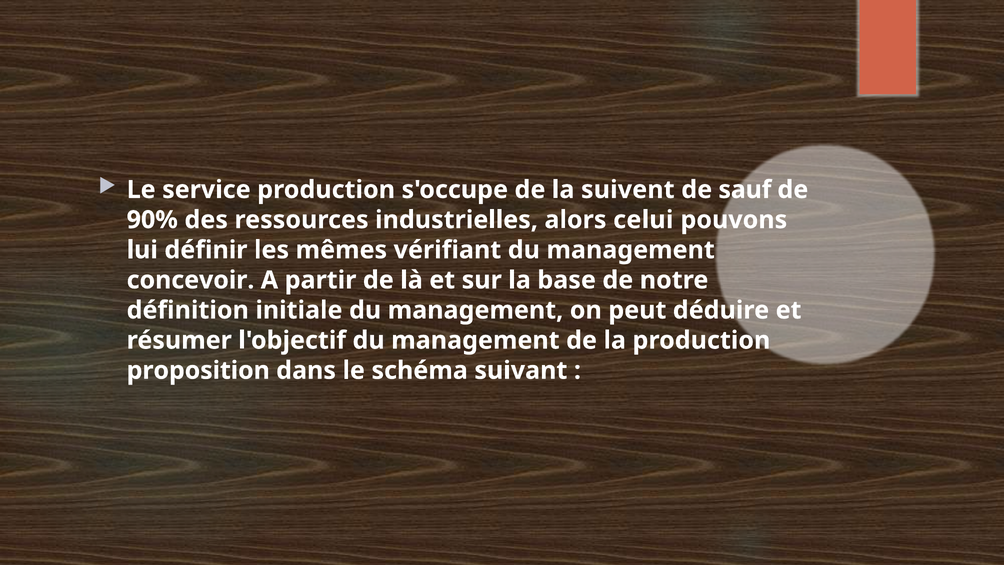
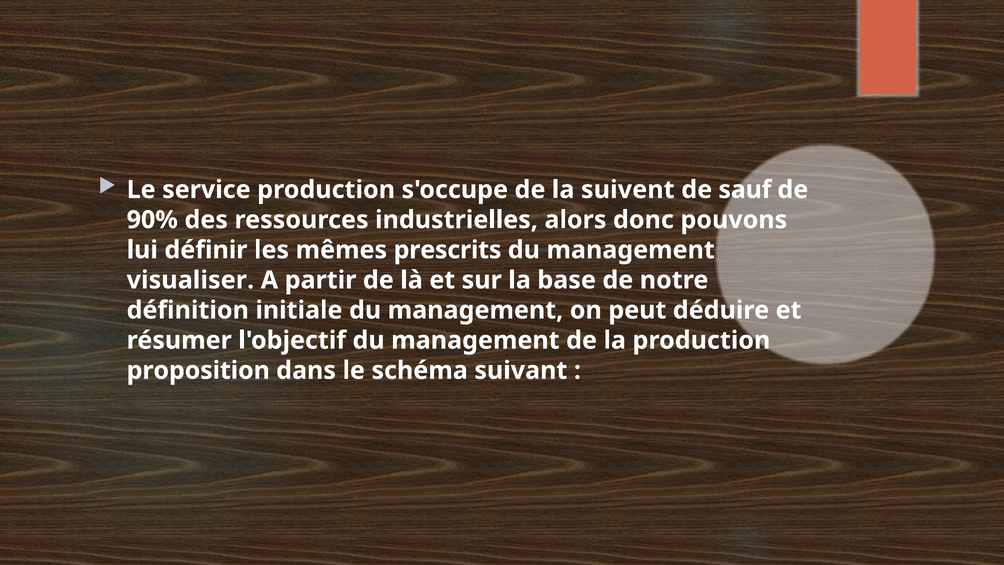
celui: celui -> donc (643, 220)
vérifiant: vérifiant -> prescrits (448, 250)
concevoir: concevoir -> visualiser (190, 280)
